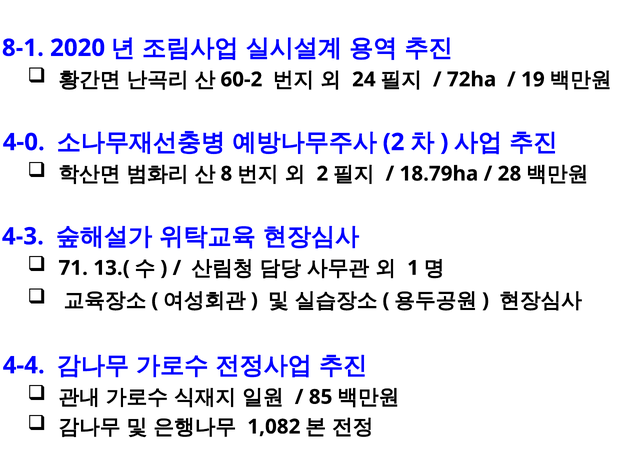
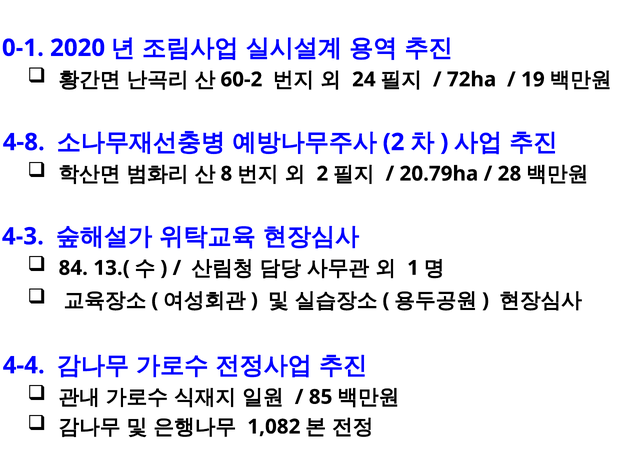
8-1: 8-1 -> 0-1 (23, 48)
4-0: 4-0 -> 4-8 (24, 142)
18.79ha: 18.79ha -> 20.79ha (439, 174)
71: 71 -> 84 (73, 268)
